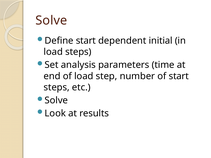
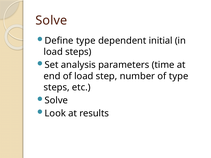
Define start: start -> type (86, 41)
of start: start -> type (179, 76)
